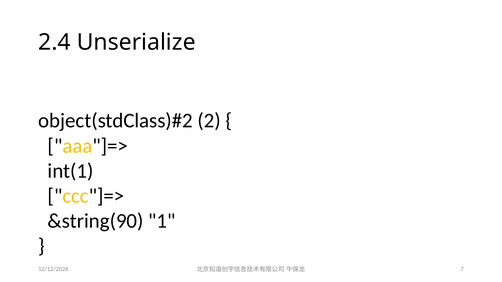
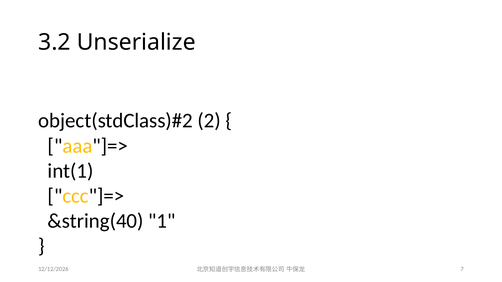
2.4: 2.4 -> 3.2 (55, 42)
&string(90: &string(90 -> &string(40 (96, 221)
